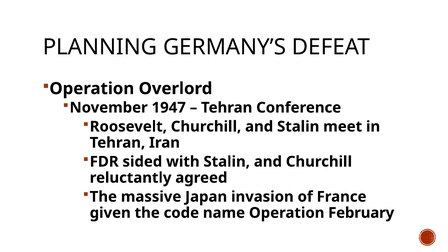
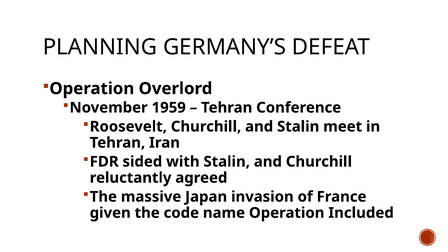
1947: 1947 -> 1959 (169, 108)
February: February -> Included (361, 213)
